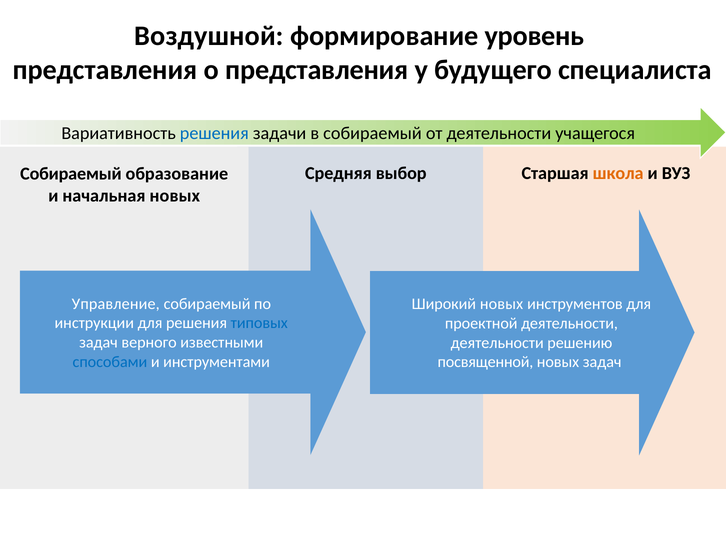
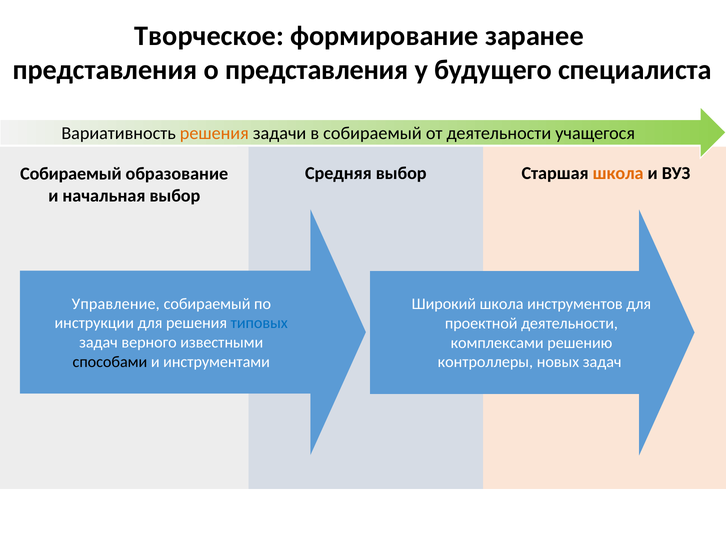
Воздушной: Воздушной -> Творческое (209, 36)
уровень: уровень -> заранее (534, 36)
решения colour: blue -> orange (214, 134)
начальная новых: новых -> выбор (175, 196)
Широкий новых: новых -> школа (502, 304)
деятельности: деятельности -> комплексами (497, 343)
способами colour: blue -> black (110, 362)
посвященной: посвященной -> контроллеры (485, 362)
